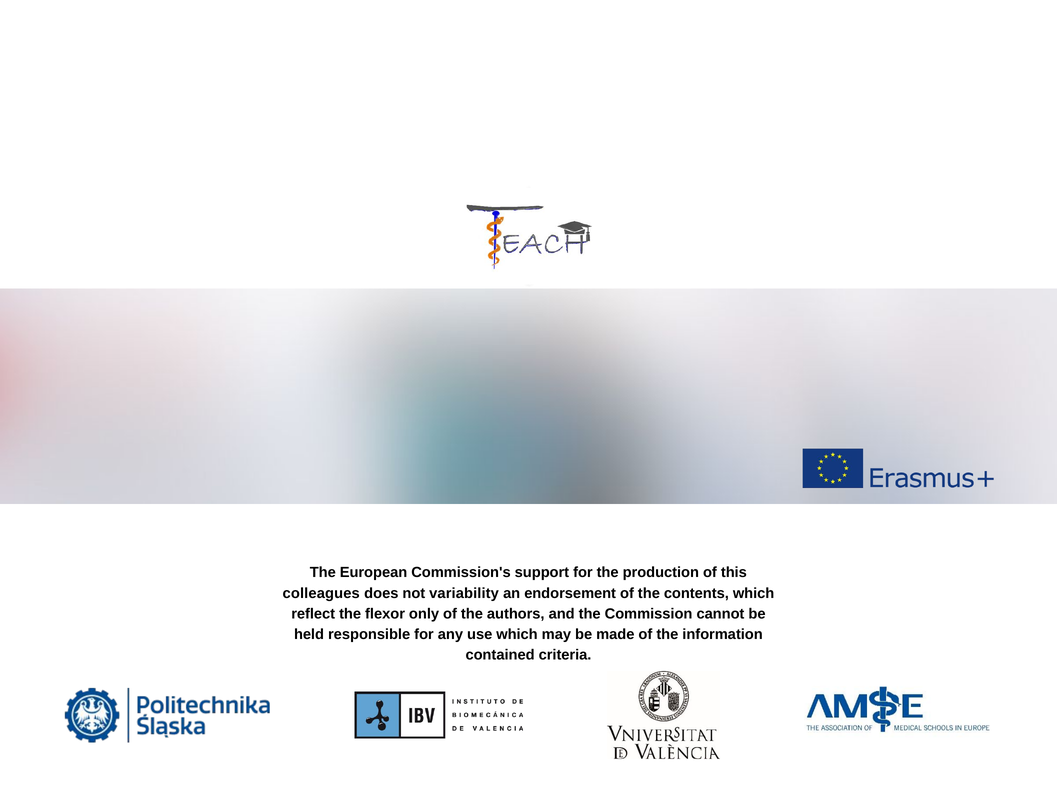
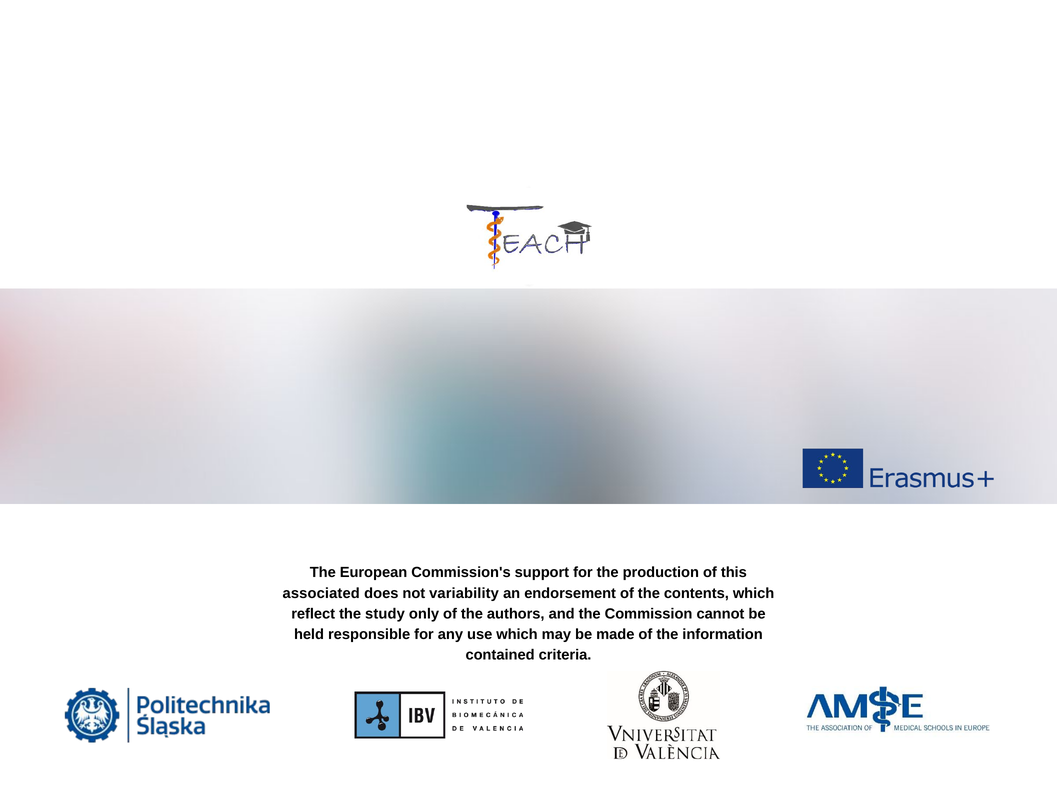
colleagues: colleagues -> associated (321, 593)
flexor: flexor -> study (385, 614)
